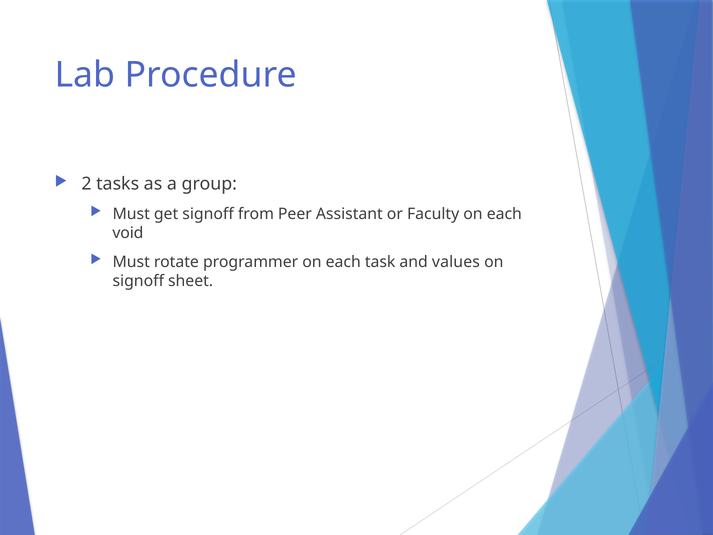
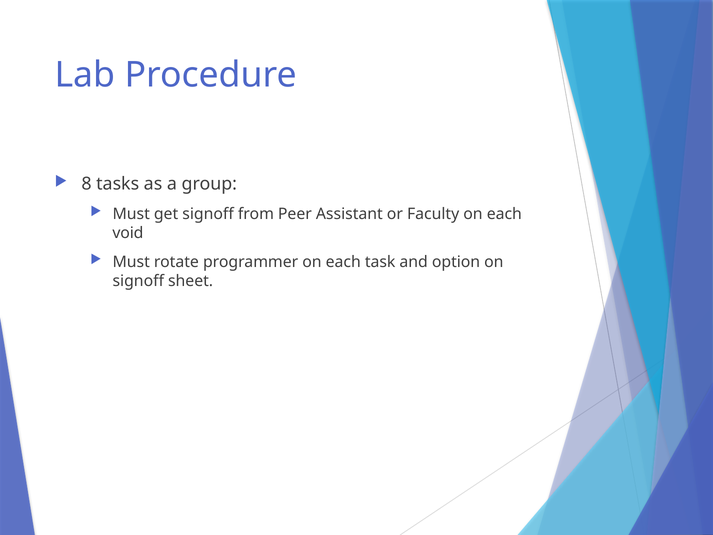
2: 2 -> 8 (87, 184)
values: values -> option (456, 262)
